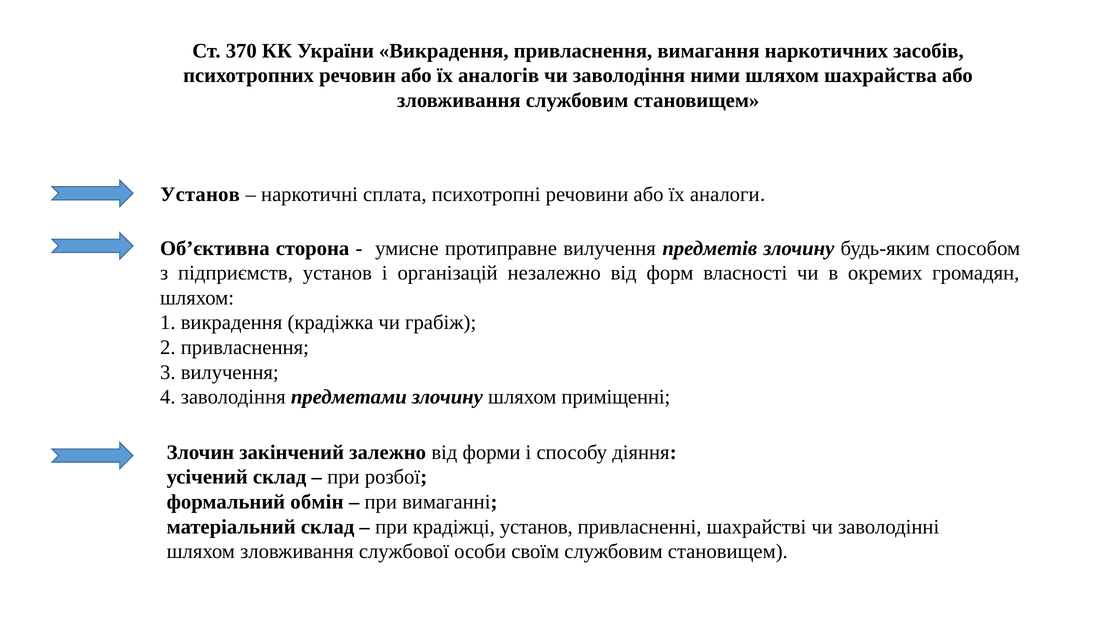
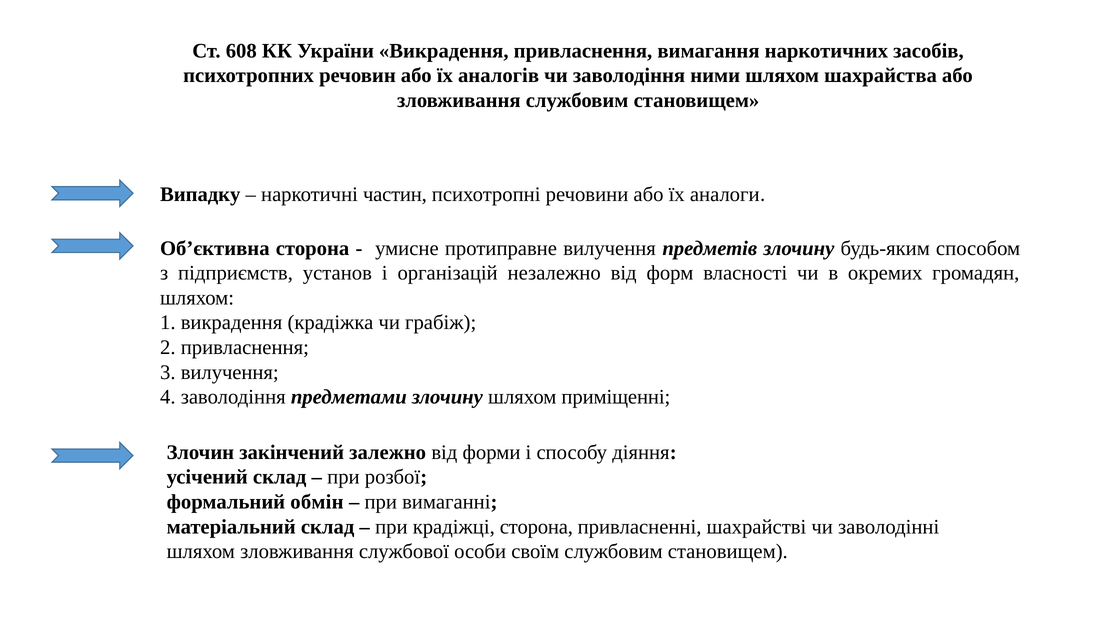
370: 370 -> 608 (241, 51)
Установ: Установ -> Випадку (200, 195)
сплата: сплата -> частин (395, 195)
крадіжці установ: установ -> сторона (536, 527)
